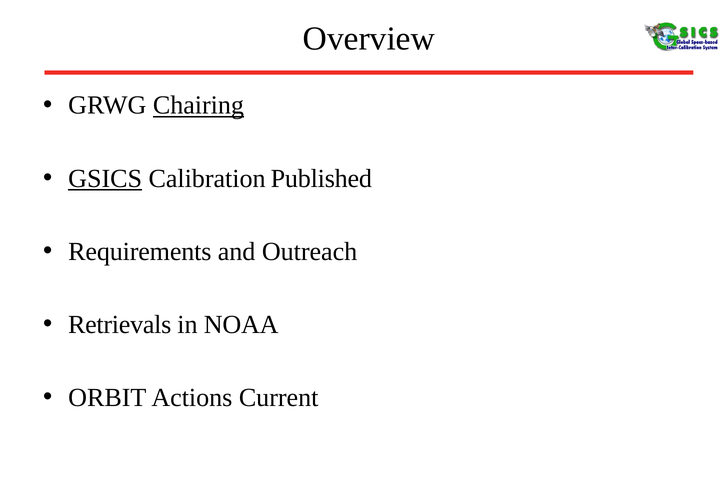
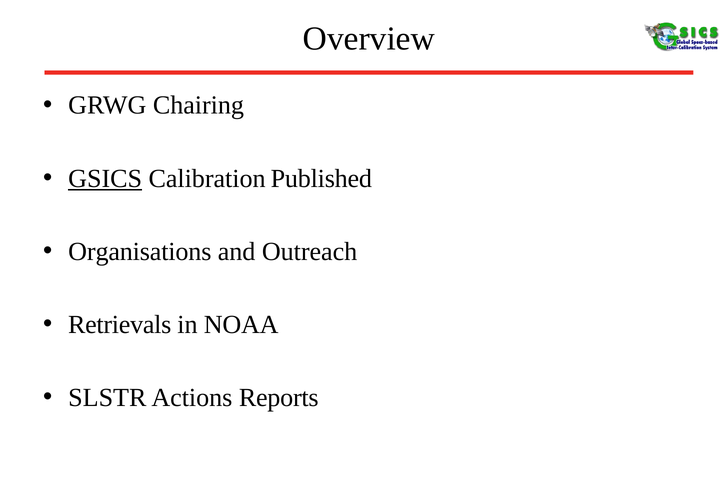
Chairing underline: present -> none (198, 105)
Requirements: Requirements -> Organisations (140, 252)
ORBIT: ORBIT -> SLSTR (107, 398)
Current: Current -> Reports (279, 398)
